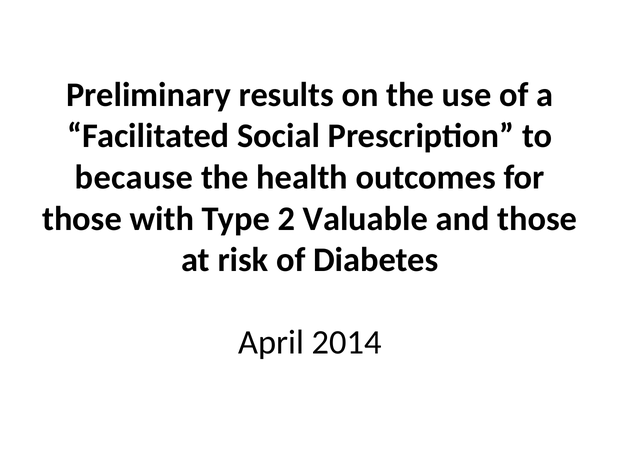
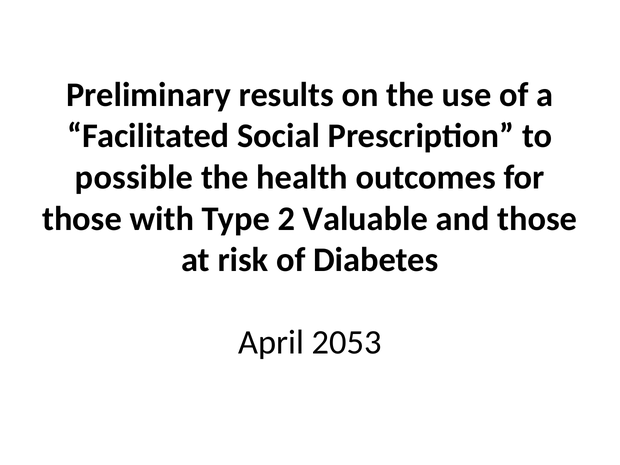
because: because -> possible (134, 177)
2014: 2014 -> 2053 (347, 343)
